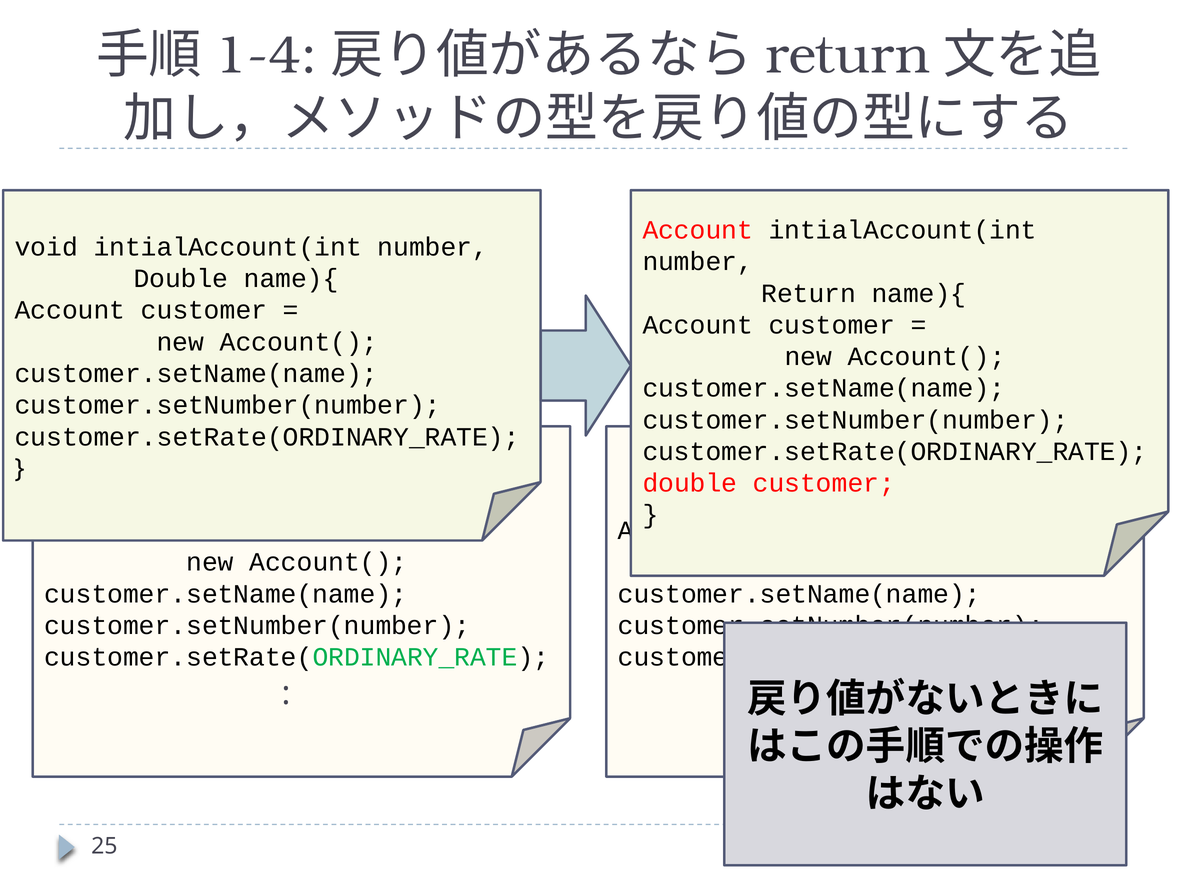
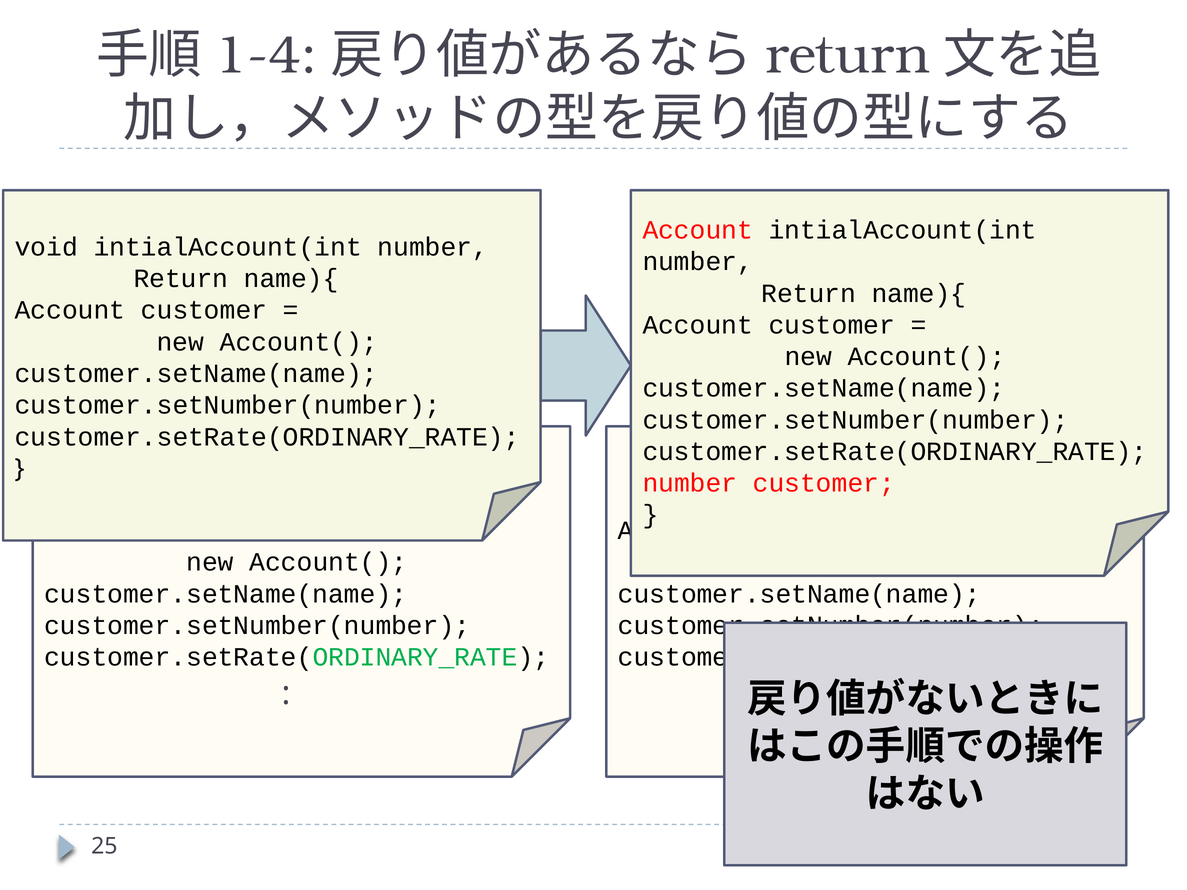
Double: Double -> Return (181, 279)
double: double -> number (690, 483)
